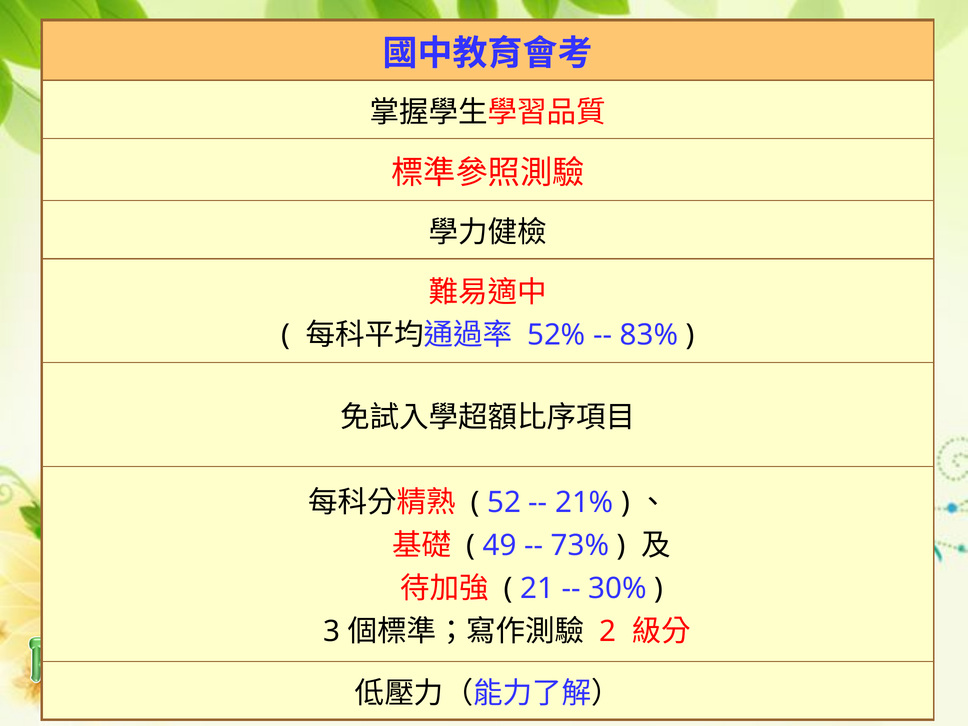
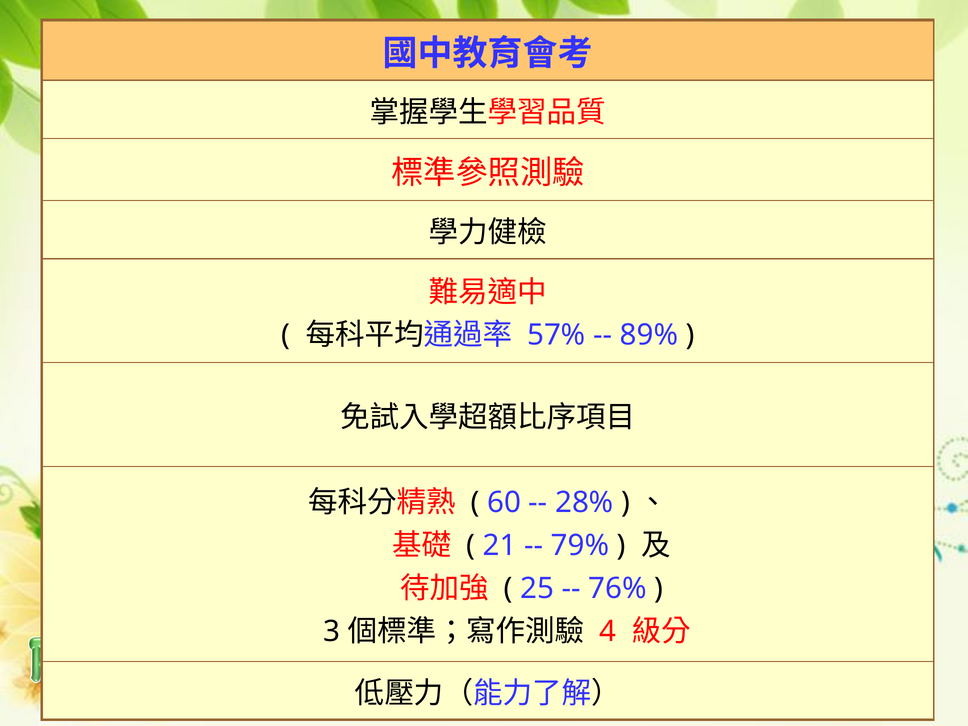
52%: 52% -> 57% (556, 335)
83%: 83% -> 89% (649, 335)
52: 52 -> 60 (504, 503)
21%: 21% -> 28% (584, 503)
49: 49 -> 21 (500, 545)
73%: 73% -> 79% (580, 545)
21: 21 -> 25 (537, 588)
30%: 30% -> 76% (617, 588)
2: 2 -> 4 (608, 631)
